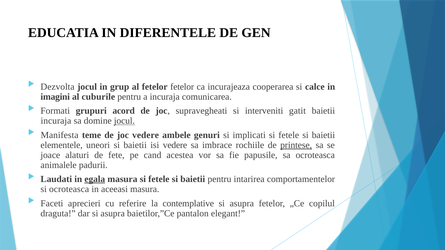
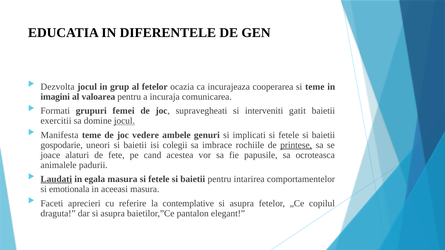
fetelor fetelor: fetelor -> ocazia (182, 87)
si calce: calce -> teme (315, 87)
cuburile: cuburile -> valoarea (98, 97)
acord: acord -> femei (124, 111)
incuraja: incuraja -> exercitii (56, 121)
elementele: elementele -> gospodarie (62, 145)
isi vedere: vedere -> colegii (175, 145)
Laudati underline: none -> present (56, 179)
egala underline: present -> none (95, 179)
si ocroteasca: ocroteasca -> emotionala (69, 189)
